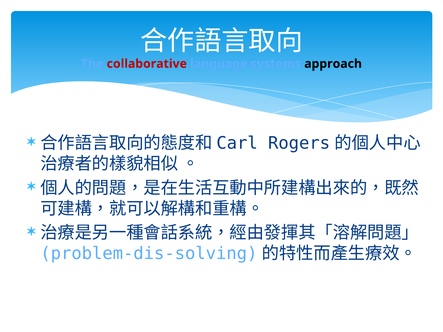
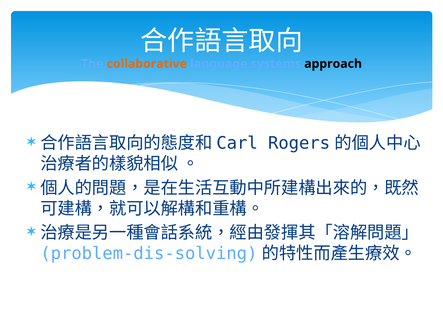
collaborative colour: red -> orange (147, 64)
